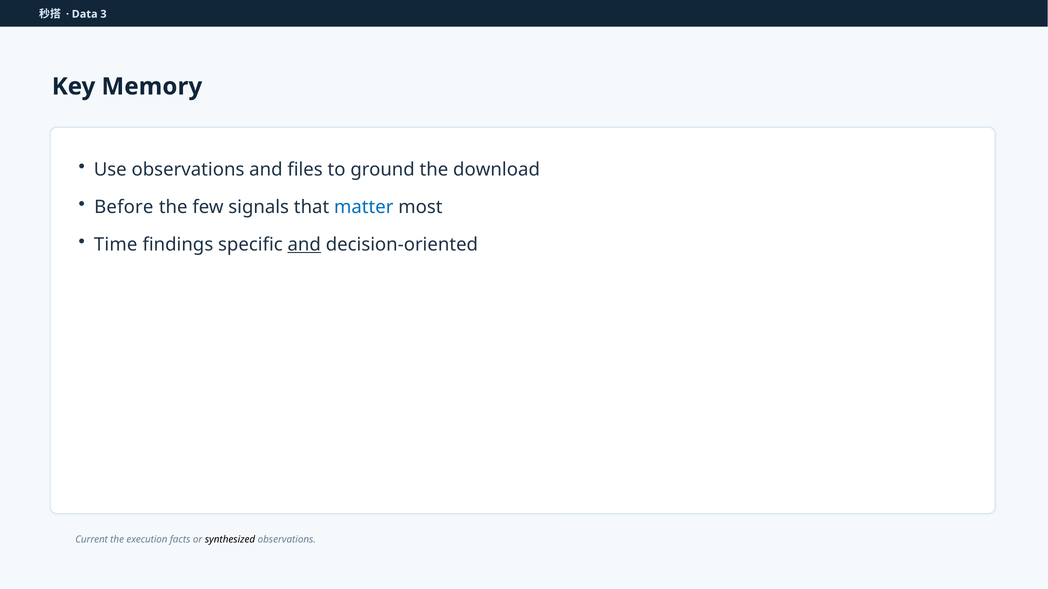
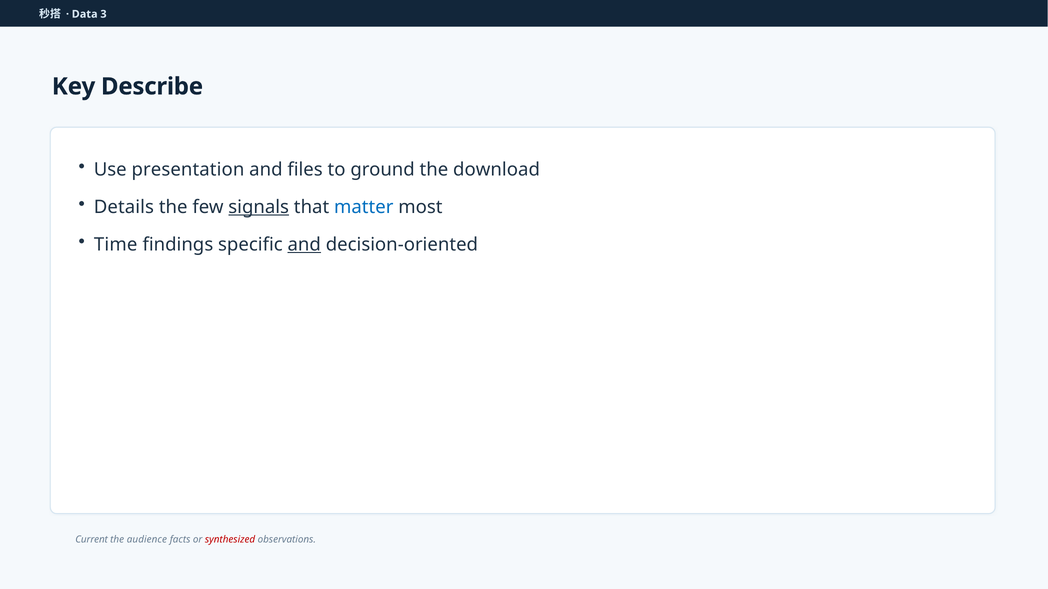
Memory: Memory -> Describe (152, 87)
Use observations: observations -> presentation (188, 170)
Before: Before -> Details (124, 207)
signals underline: none -> present (259, 207)
execution: execution -> audience (147, 540)
synthesized colour: black -> red (230, 540)
